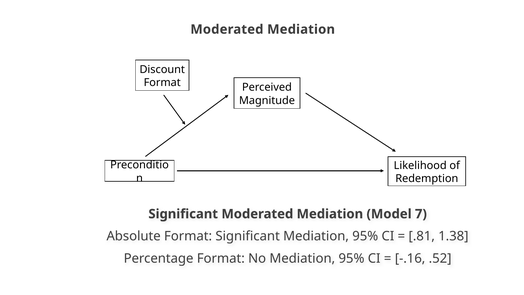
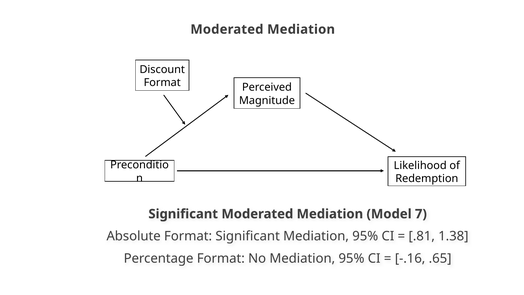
.52: .52 -> .65 (440, 258)
